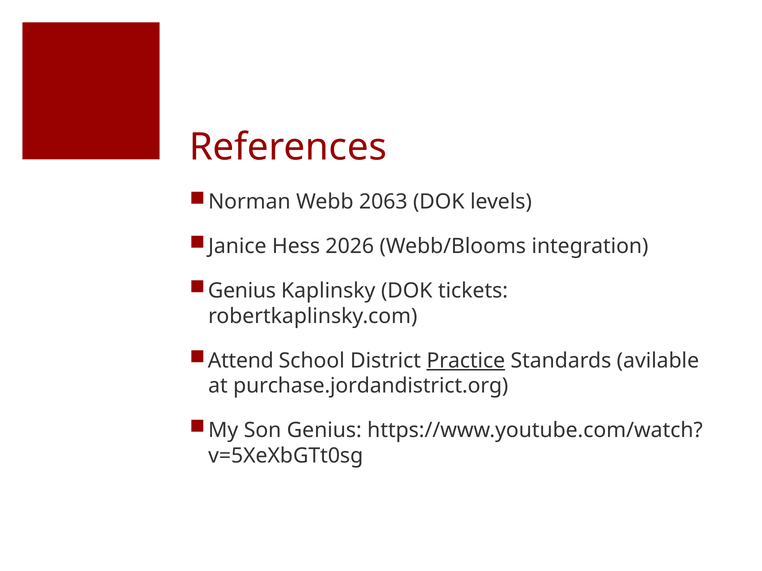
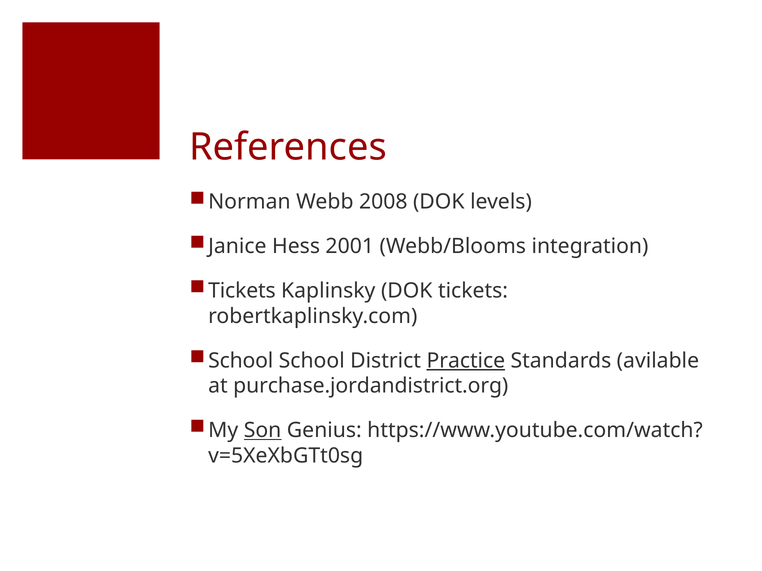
2063: 2063 -> 2008 (383, 202)
2026: 2026 -> 2001 (350, 247)
Genius: Genius -> Tickets (242, 291)
Attend: Attend -> School (241, 361)
Son underline: none -> present (263, 431)
